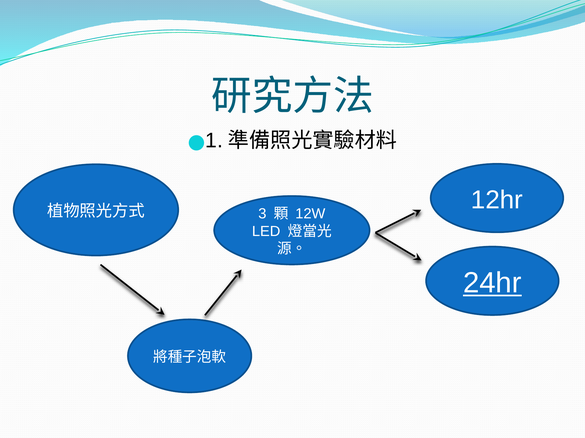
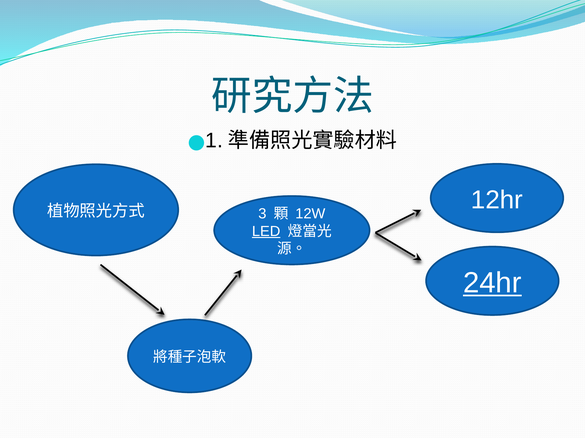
LED underline: none -> present (266, 232)
